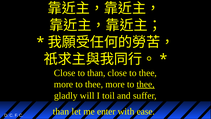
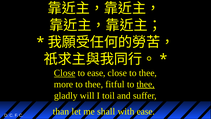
Close underline: none -> present (65, 73)
to than: than -> ease (96, 73)
more: more -> fitful (115, 84)
enter: enter -> shall (106, 111)
